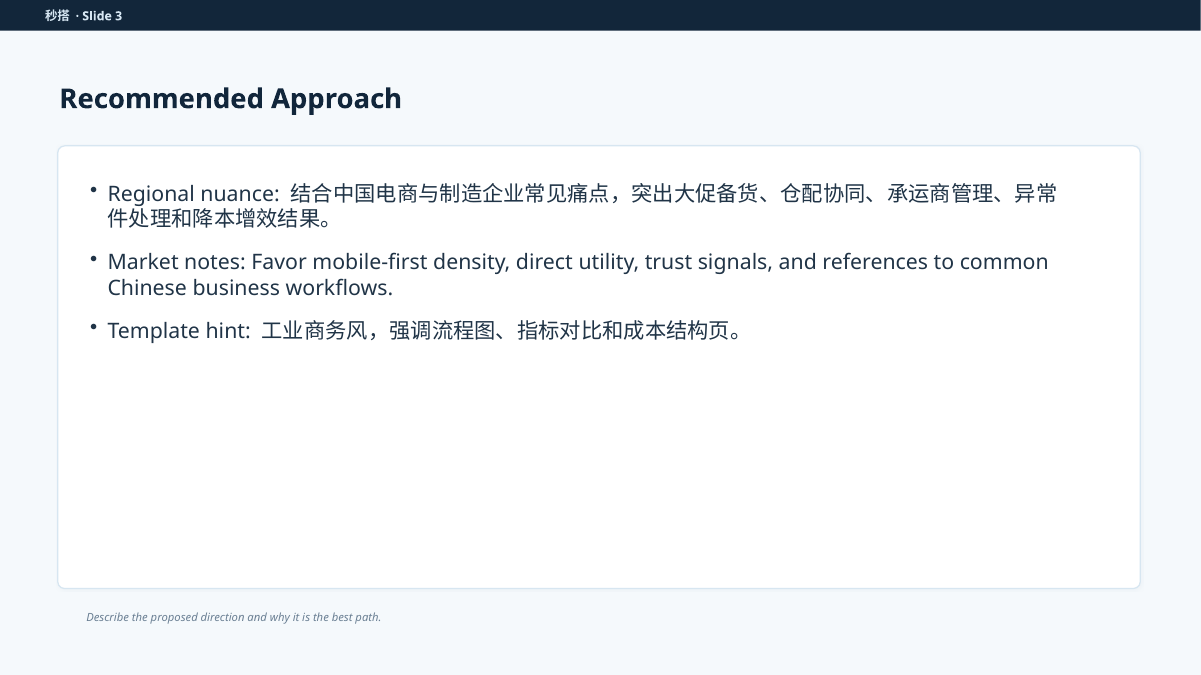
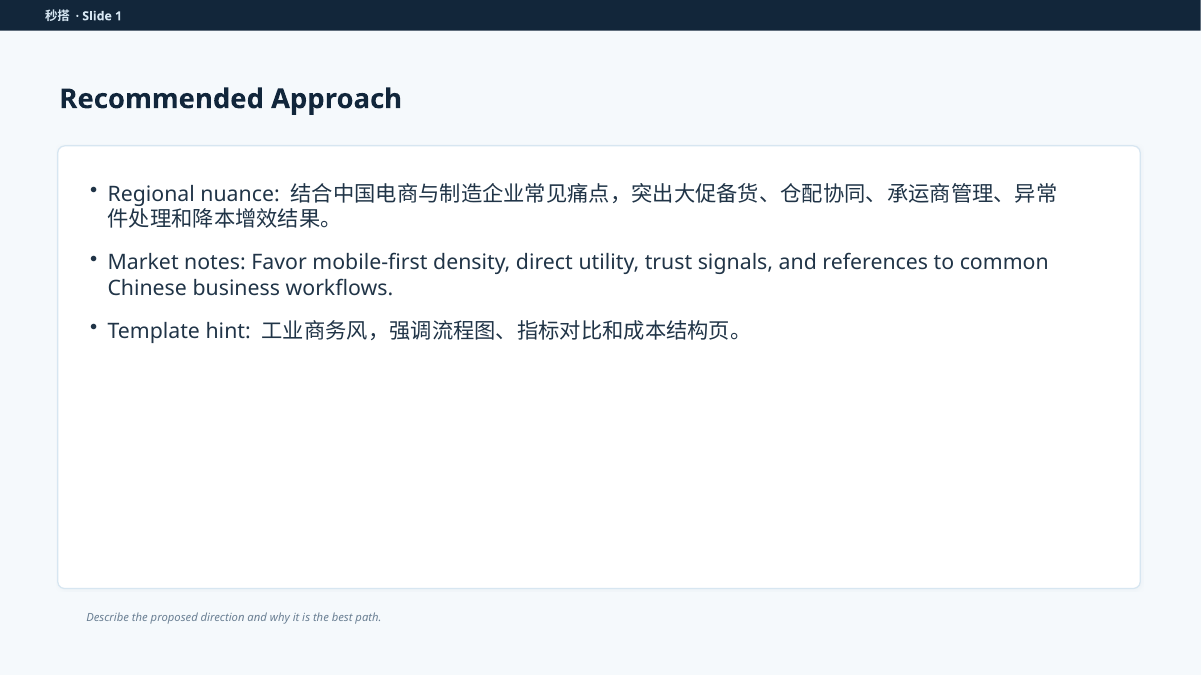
3: 3 -> 1 (119, 16)
